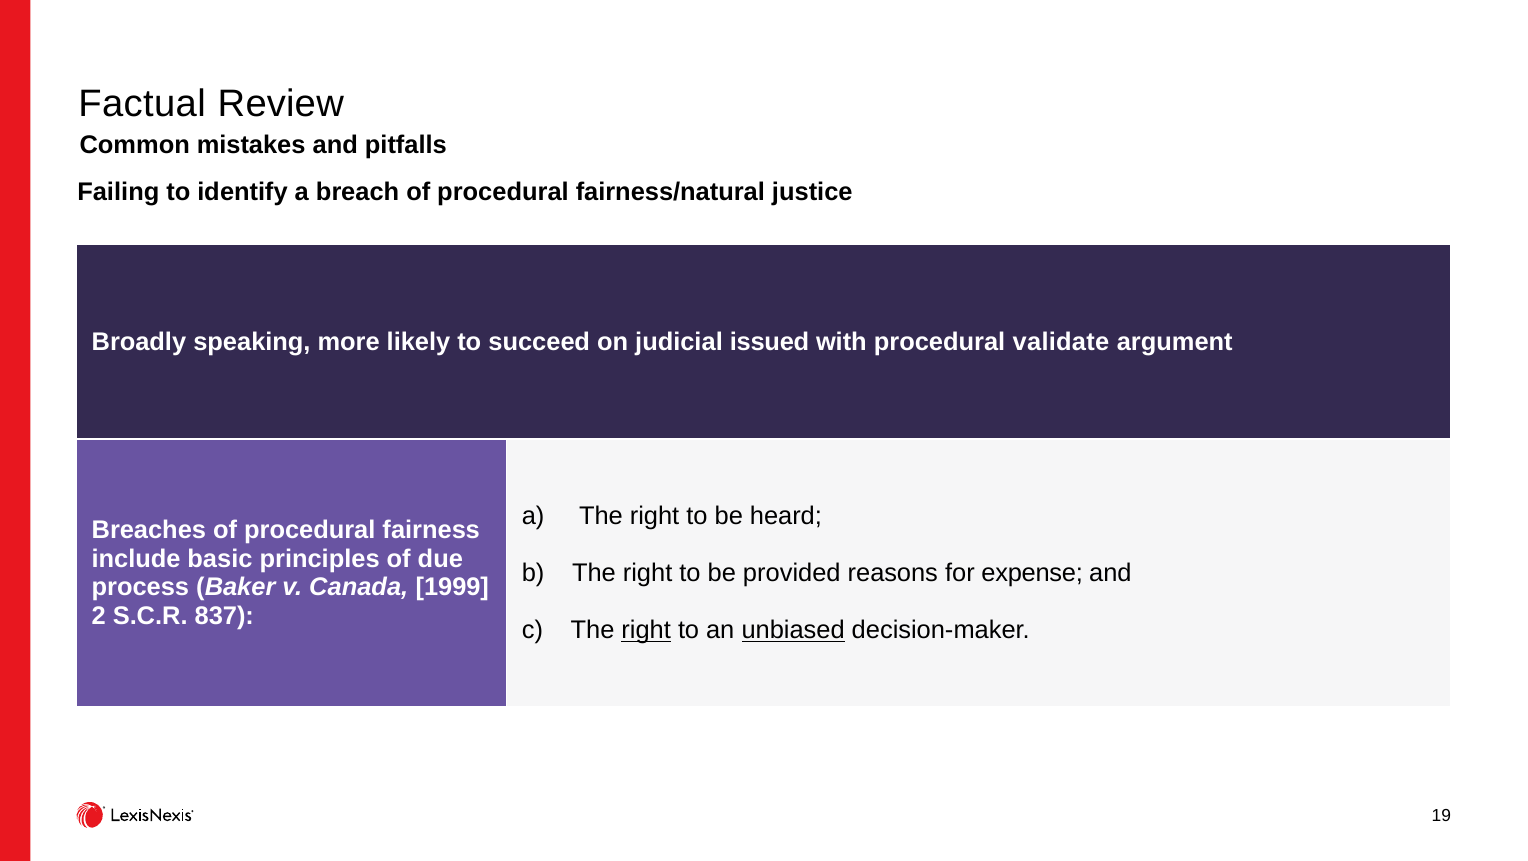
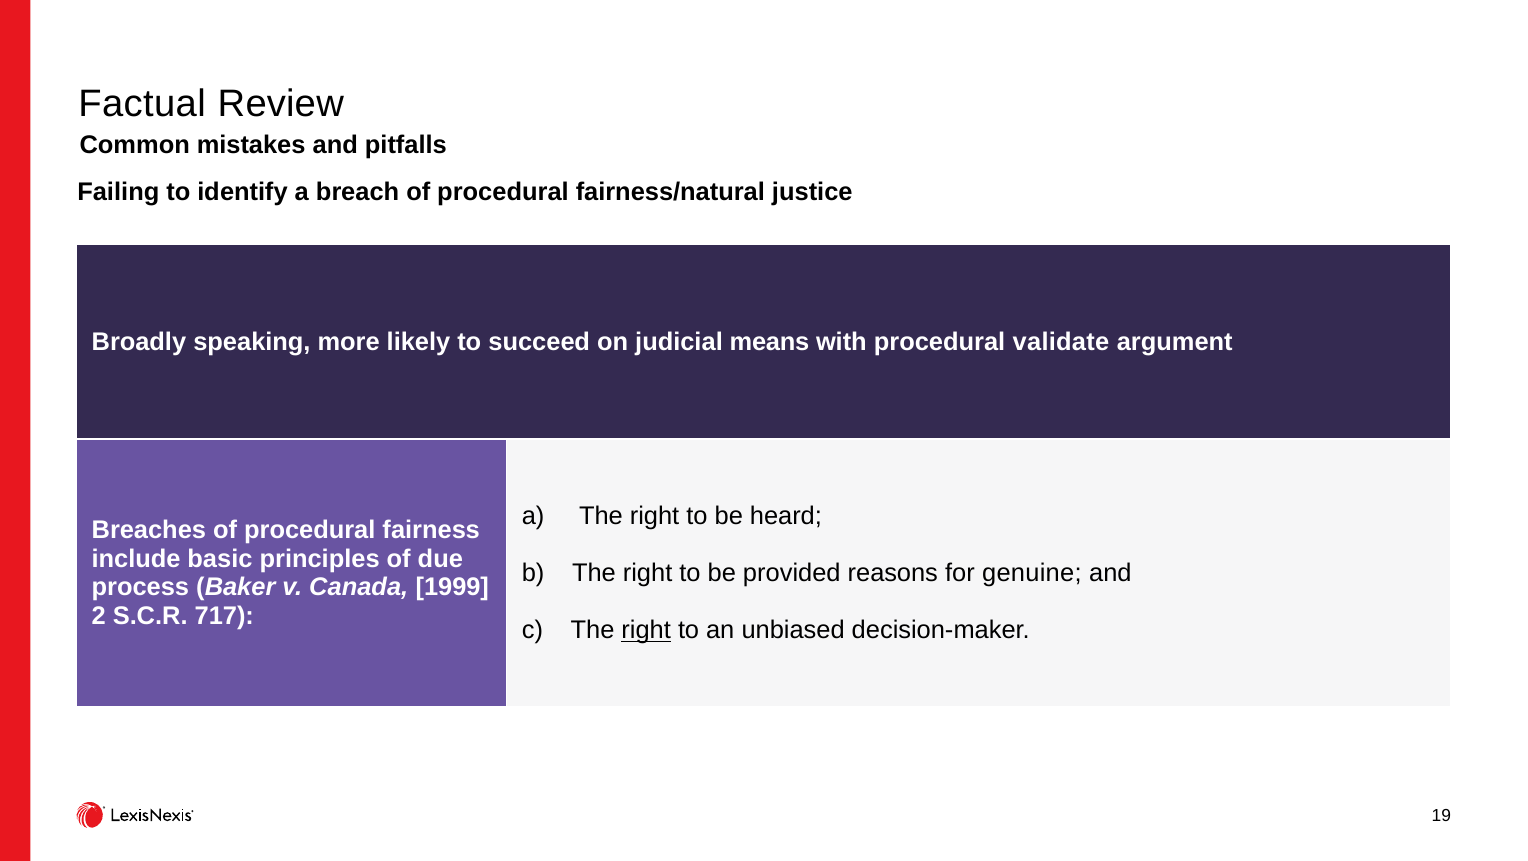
issued: issued -> means (770, 342)
expense: expense -> genuine (1032, 573)
837: 837 -> 717 (224, 616)
unbiased underline: present -> none (793, 630)
